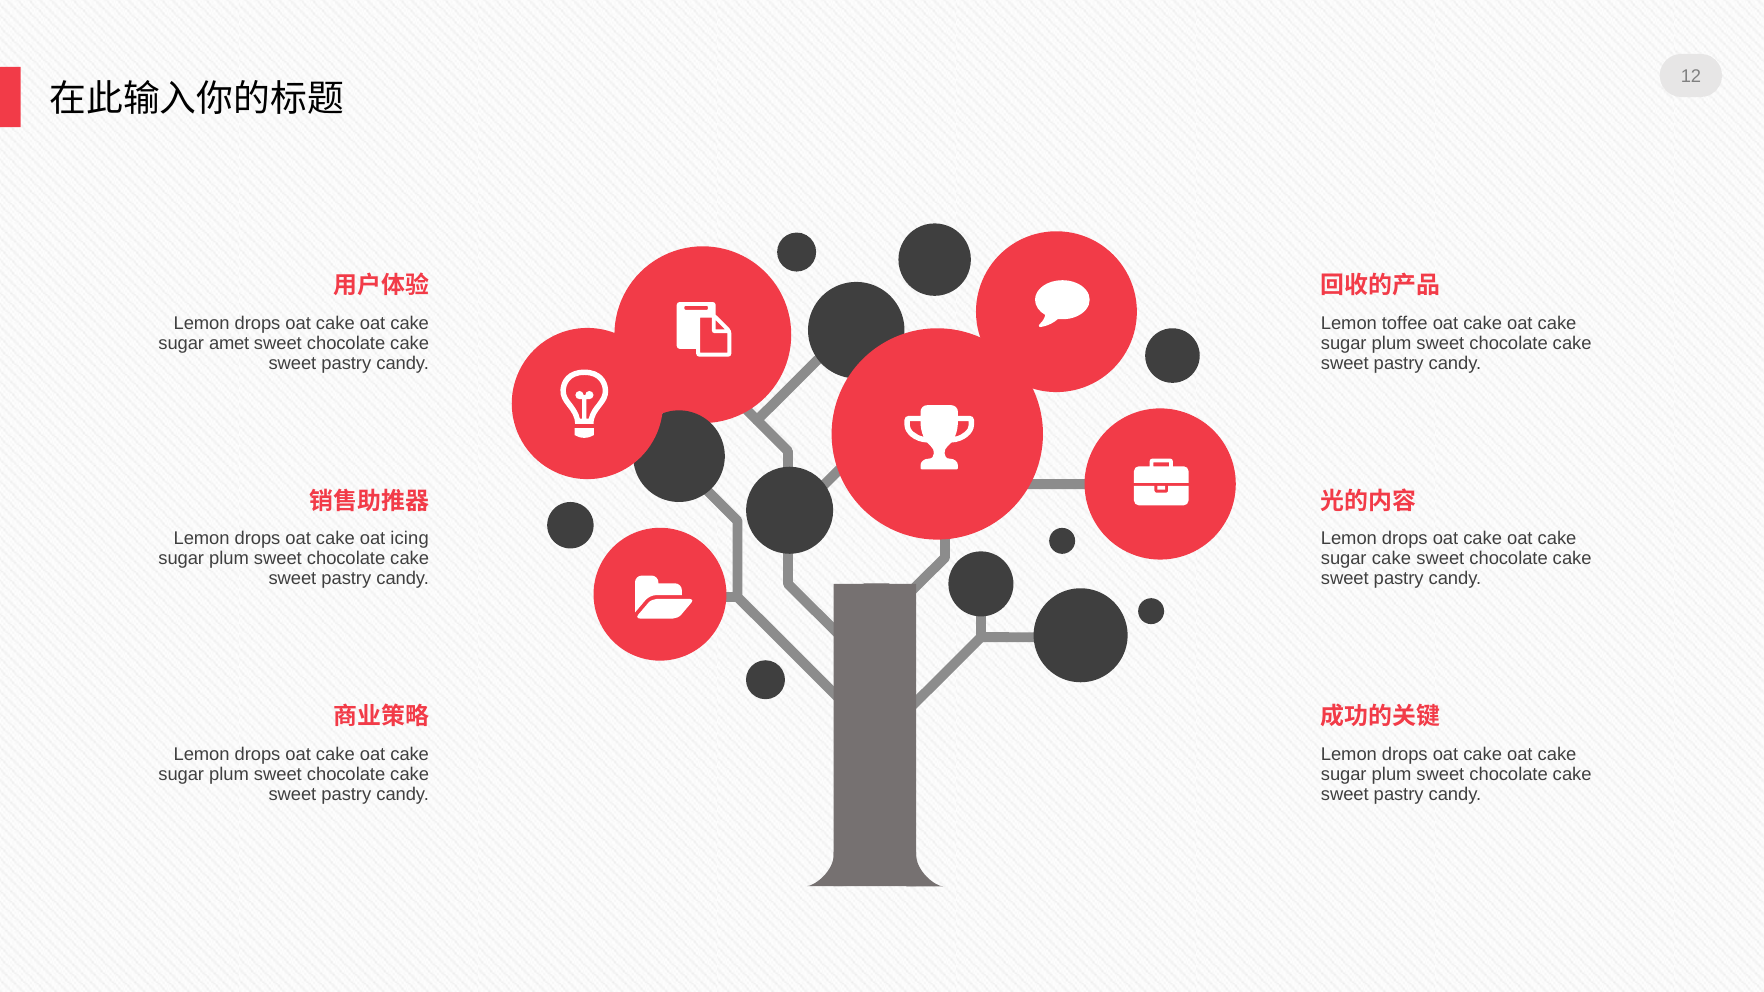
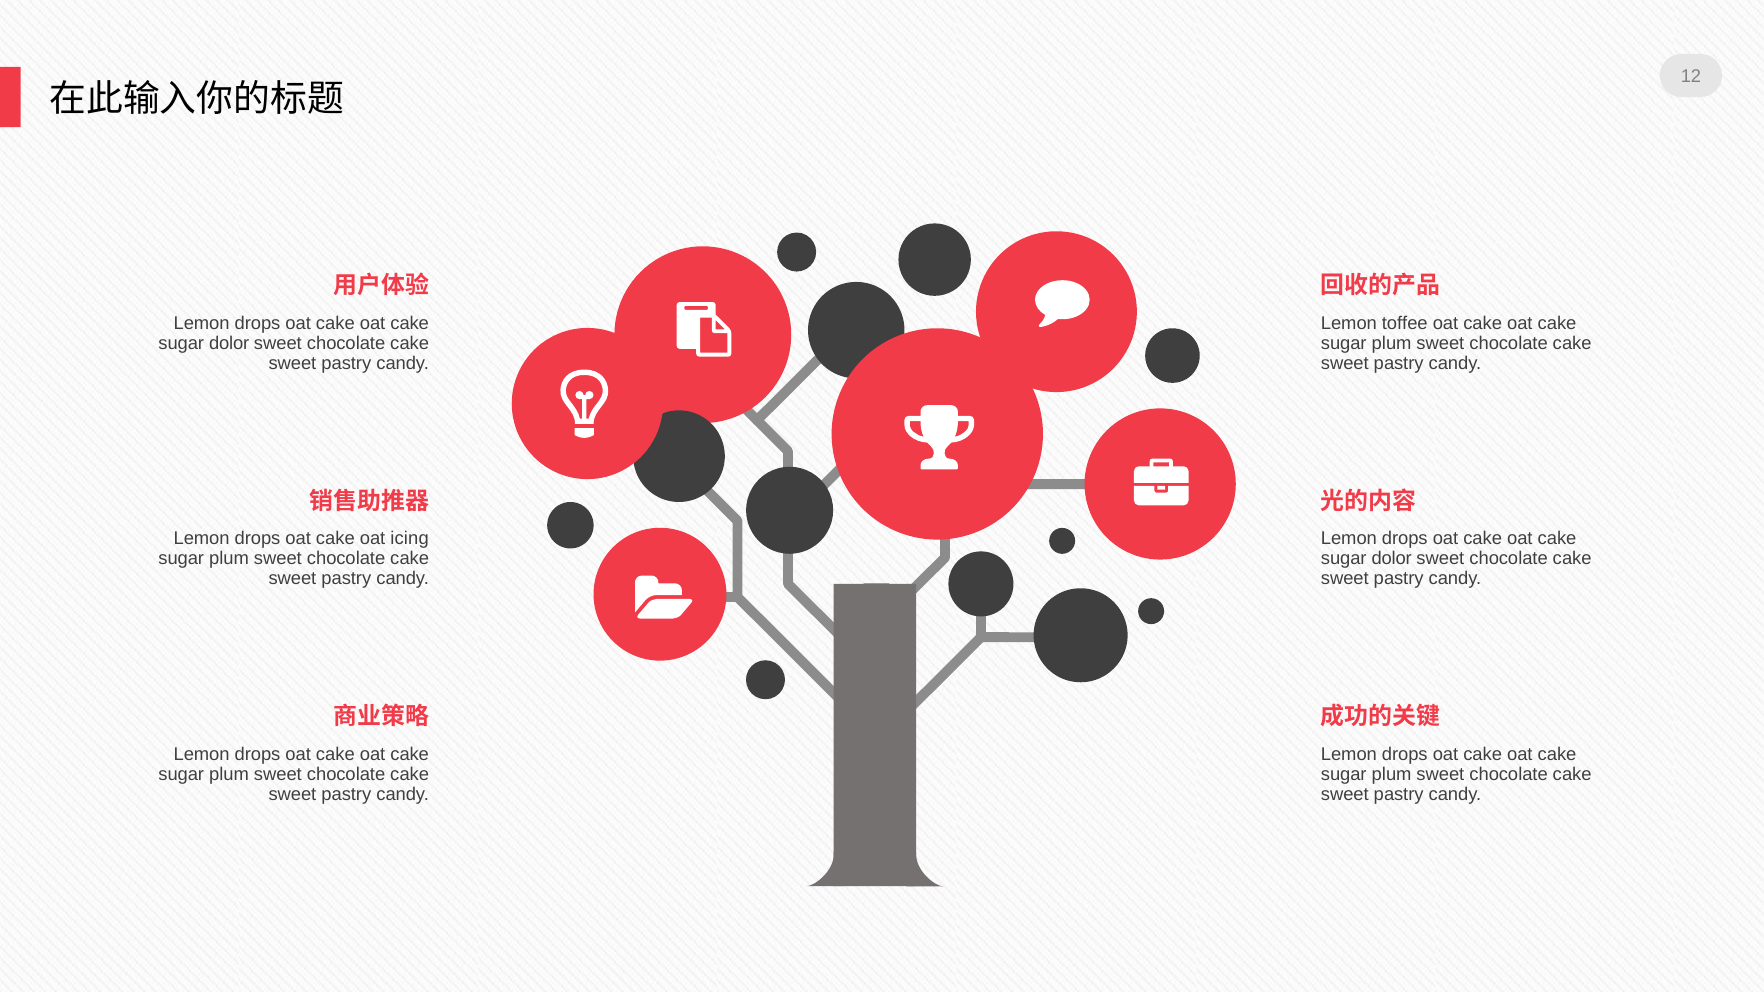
amet: amet -> dolor (229, 343)
cake: cake -> dolor (1392, 559)
